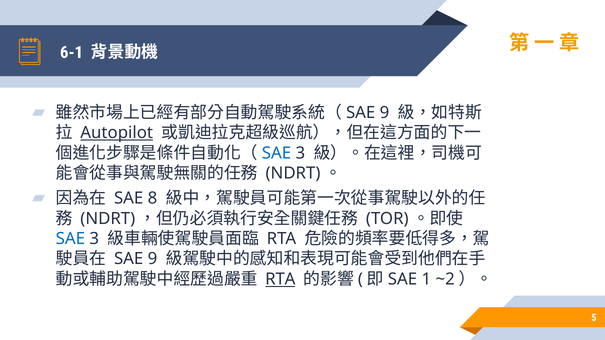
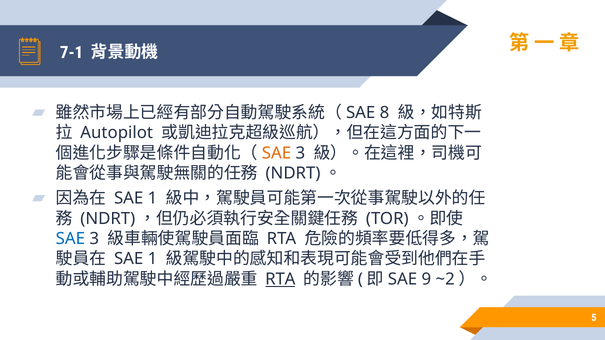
6-1: 6-1 -> 7-1 (71, 52)
9: 9 -> 8 (384, 113)
Autopilot underline: present -> none (117, 133)
SAE colour: blue -> orange (276, 153)
8: 8 -> 1 (152, 199)
9: 9 -> 1 (152, 259)
1: 1 -> 9 (426, 279)
